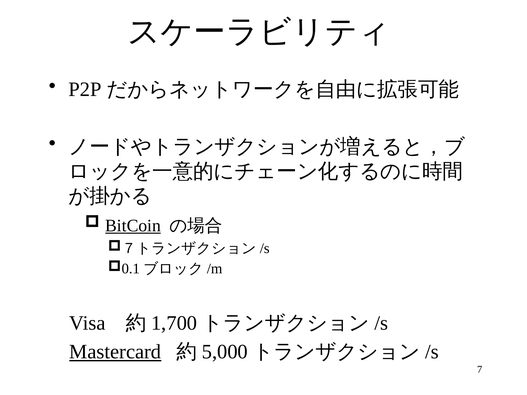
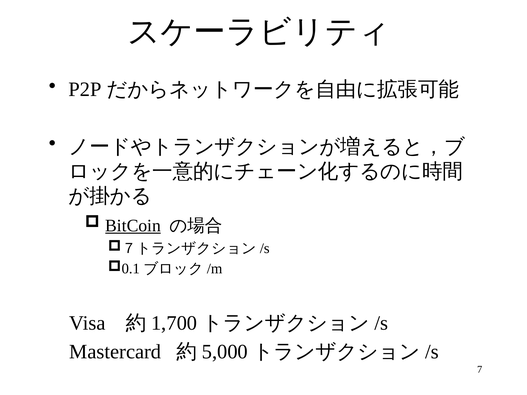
Mastercard underline: present -> none (115, 352)
